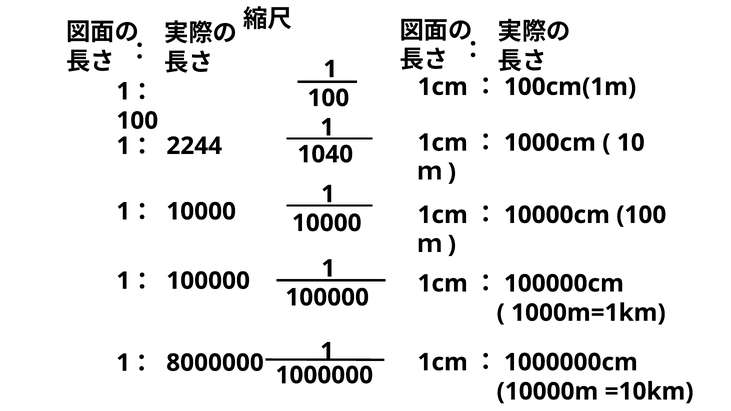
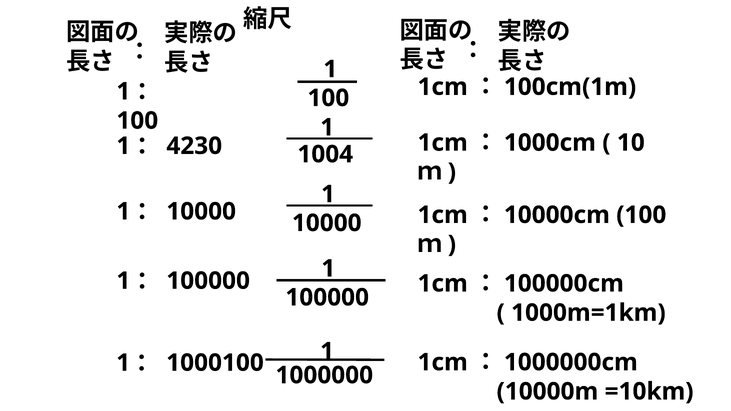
2244: 2244 -> 4230 (194, 146)
1040: 1040 -> 1004 (325, 154)
8000000: 8000000 -> 1000100 (215, 363)
